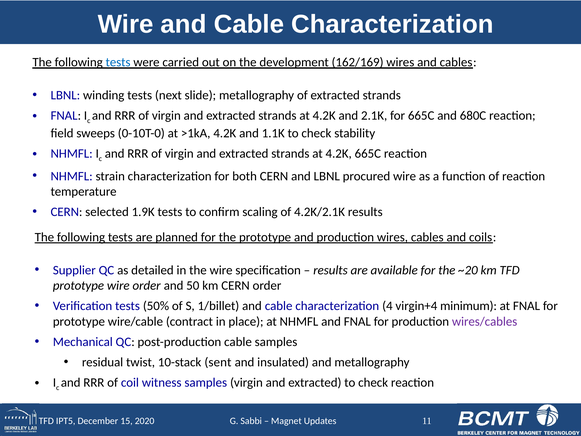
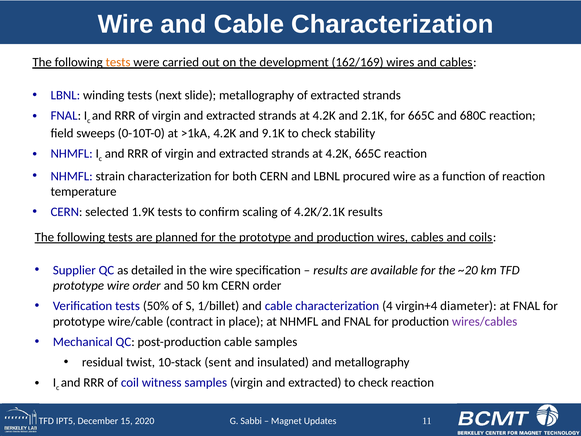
tests colour: blue -> orange (118, 62)
1.1K: 1.1K -> 9.1K (273, 133)
minimum: minimum -> diameter (468, 306)
